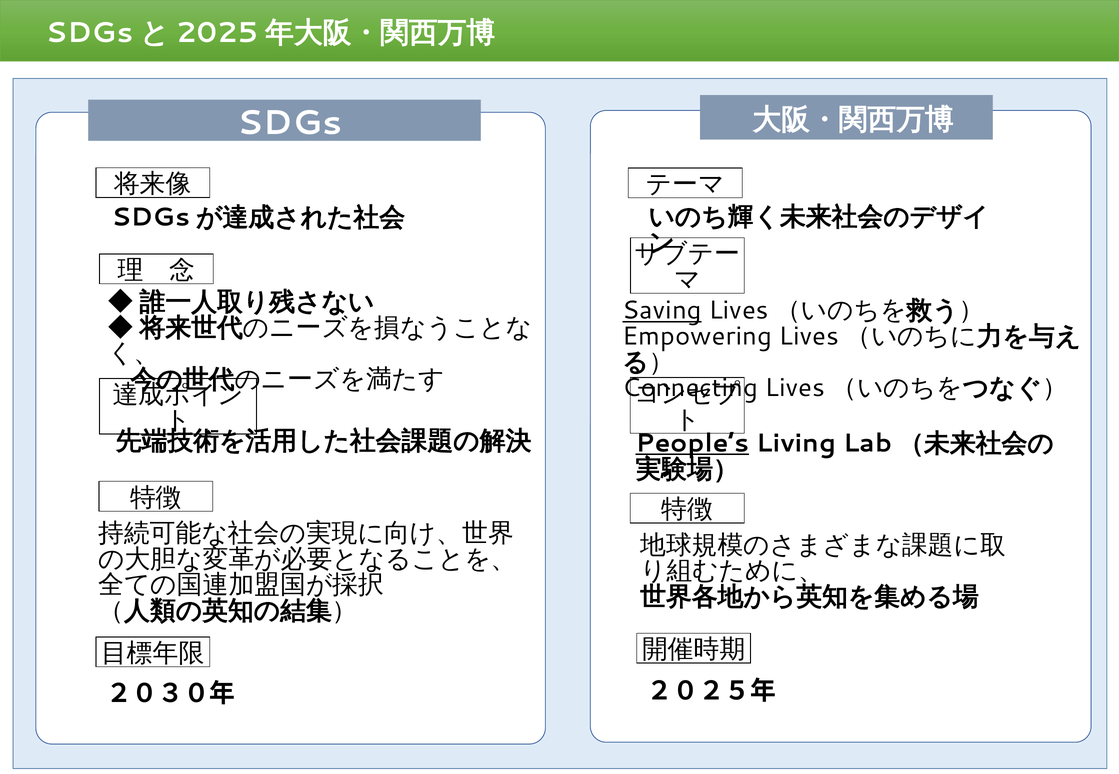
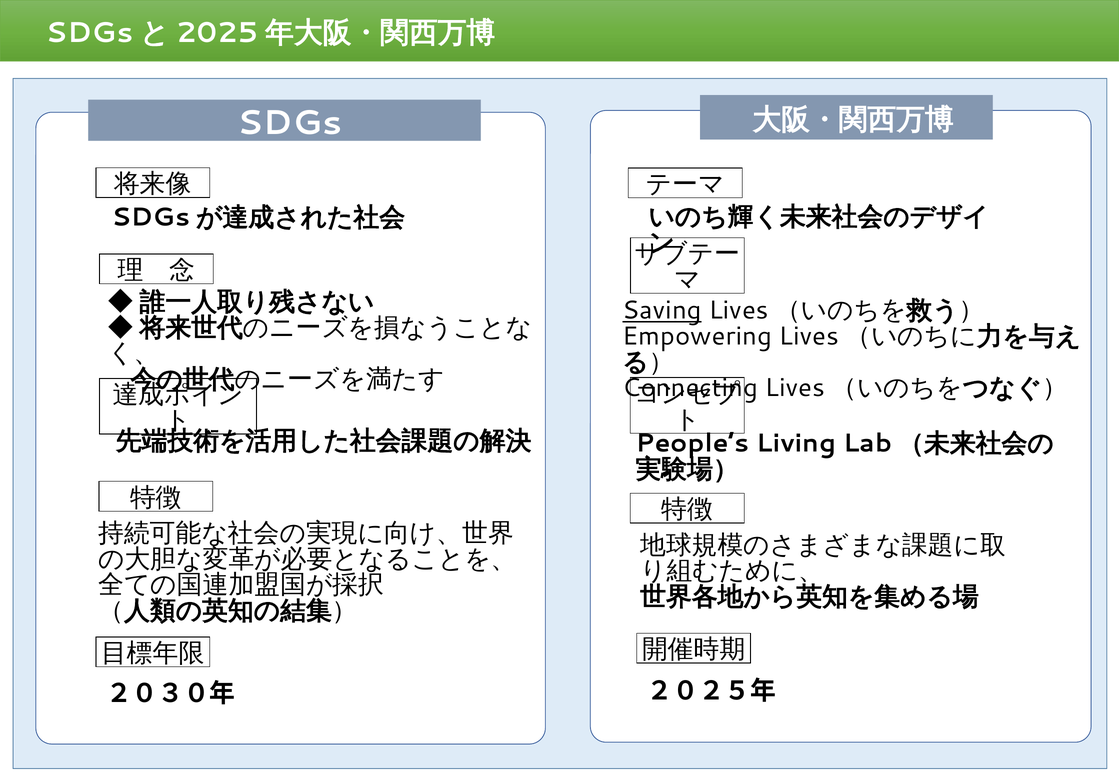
People’s underline: present -> none (692, 444)
